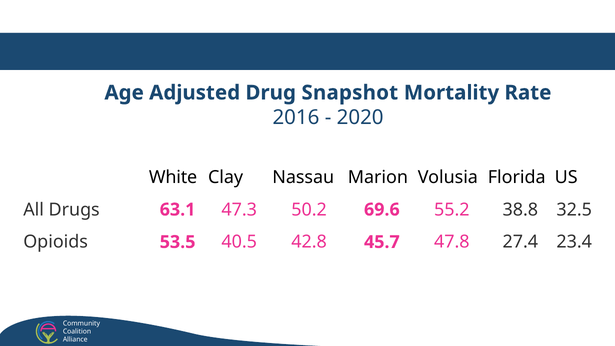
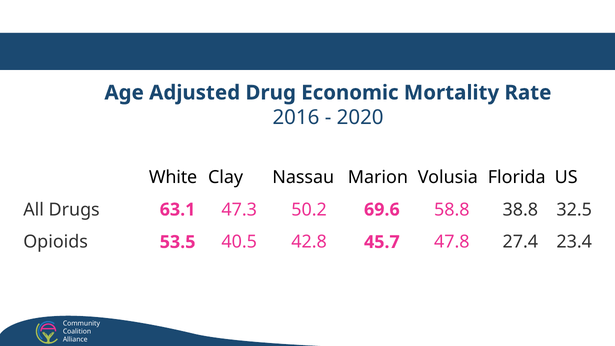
Snapshot: Snapshot -> Economic (350, 93)
55.2: 55.2 -> 58.8 (452, 210)
